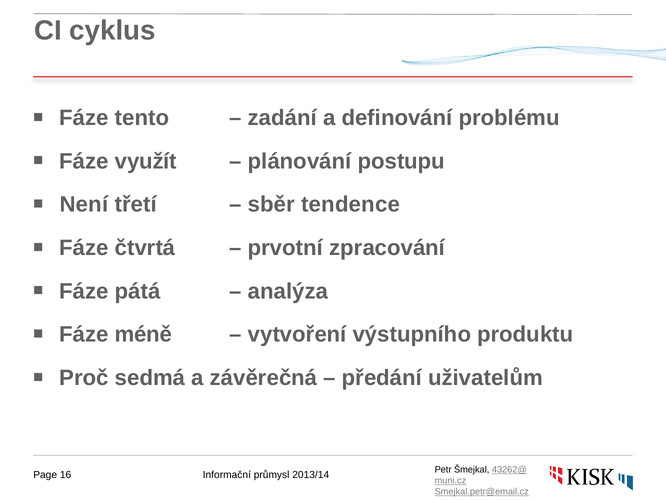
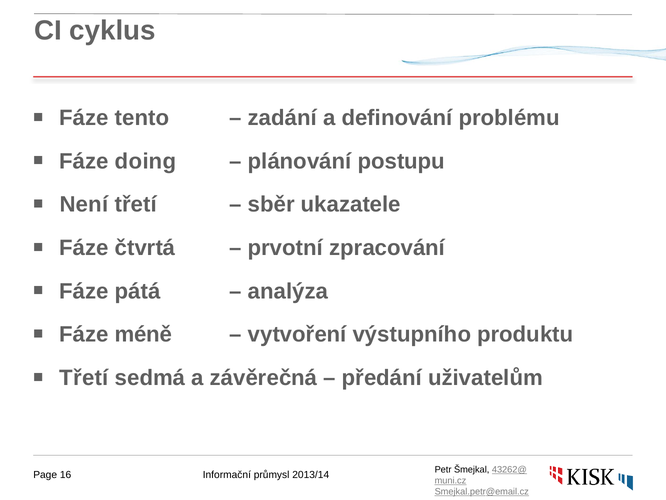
využít: využít -> doing (146, 161)
tendence: tendence -> ukazatele (351, 204)
Proč: Proč -> Třetí (84, 378)
